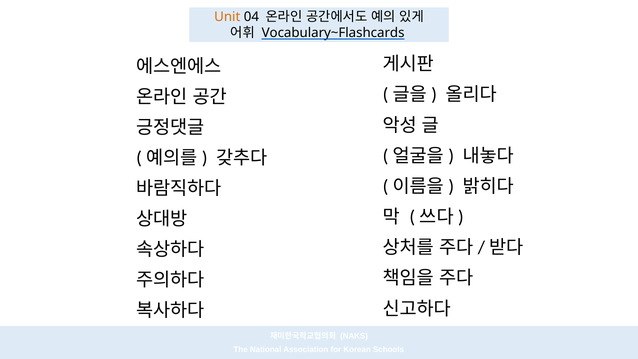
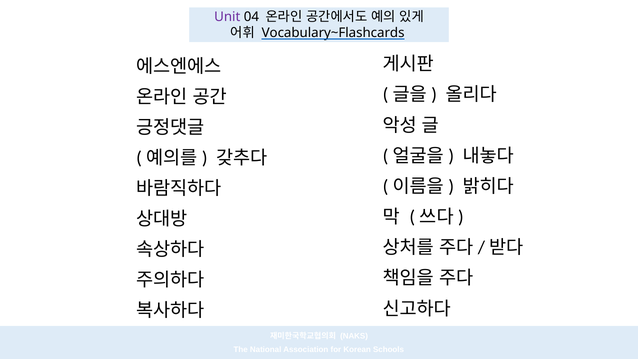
Unit colour: orange -> purple (227, 17)
